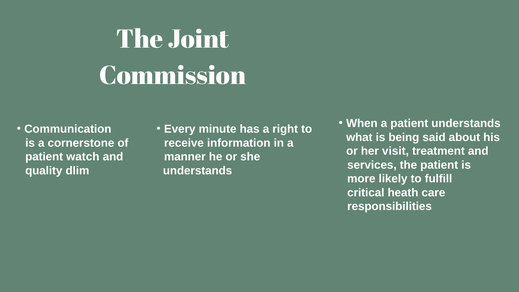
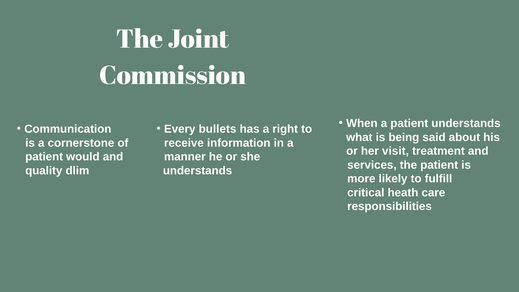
minute: minute -> bullets (218, 129)
watch: watch -> would (83, 157)
